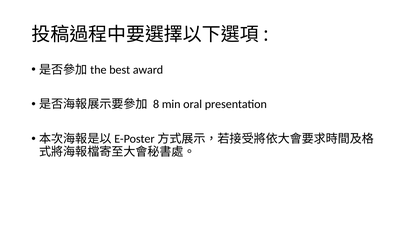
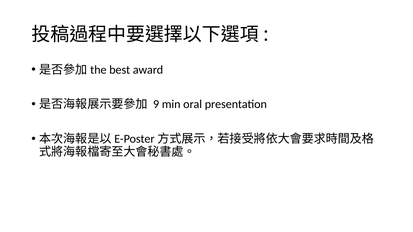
8: 8 -> 9 (156, 104)
